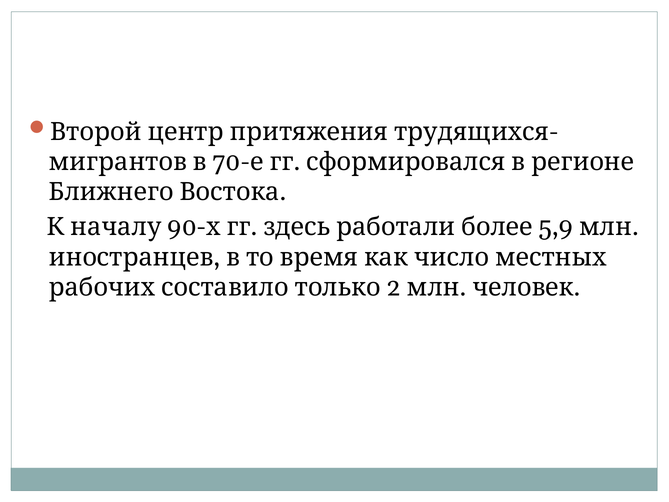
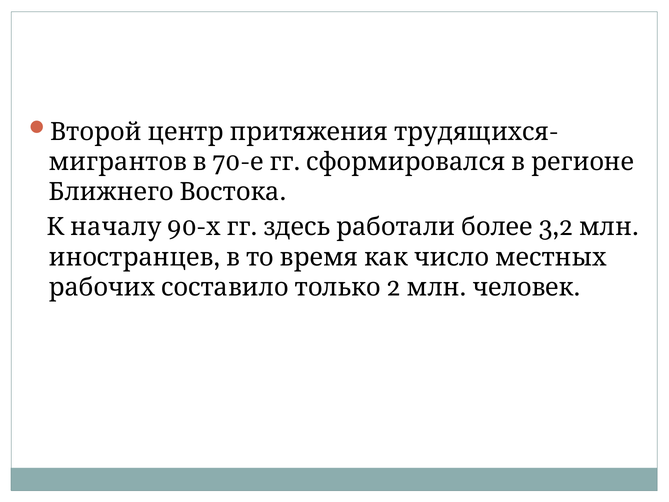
5,9: 5,9 -> 3,2 (556, 227)
